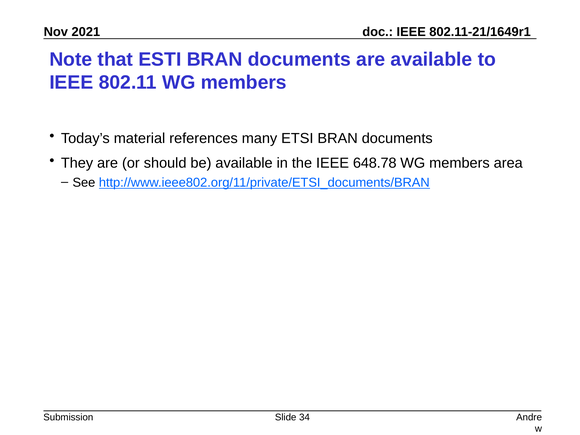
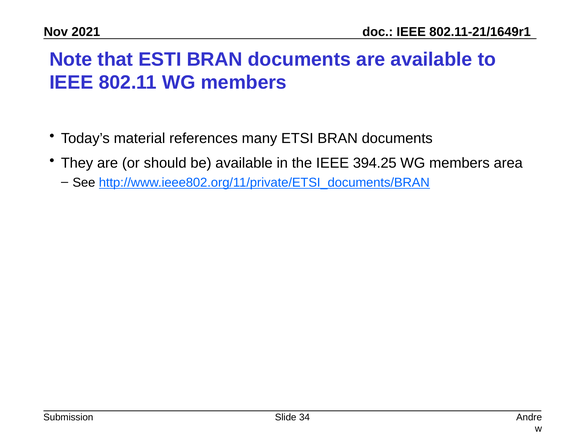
648.78: 648.78 -> 394.25 (375, 163)
